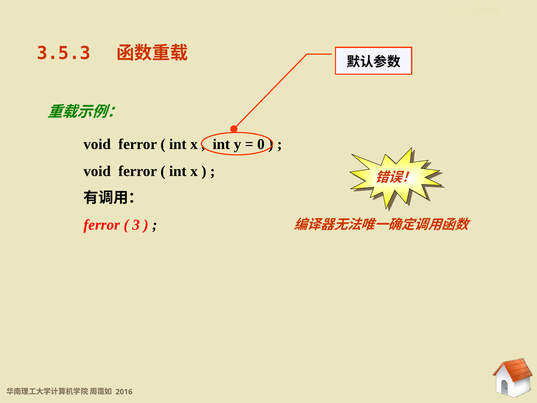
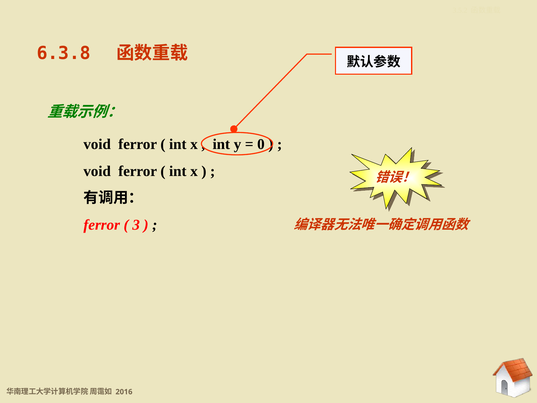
3.5.3: 3.5.3 -> 6.3.8 (64, 53)
